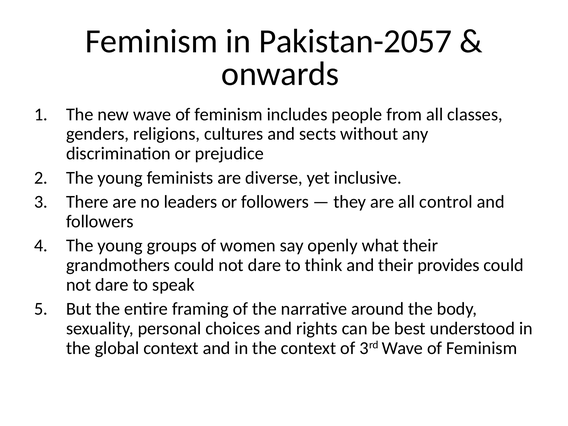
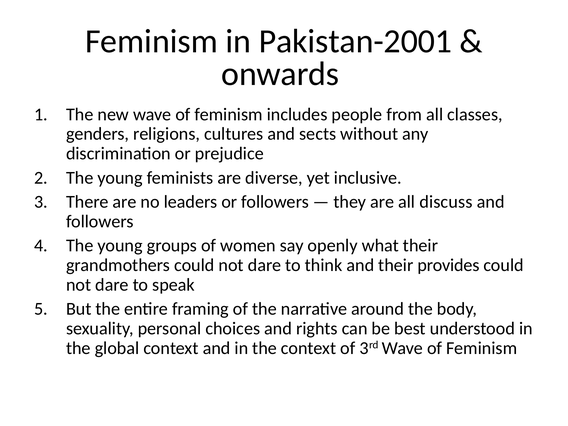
Pakistan-2057: Pakistan-2057 -> Pakistan-2001 (355, 41)
control: control -> discuss (446, 202)
